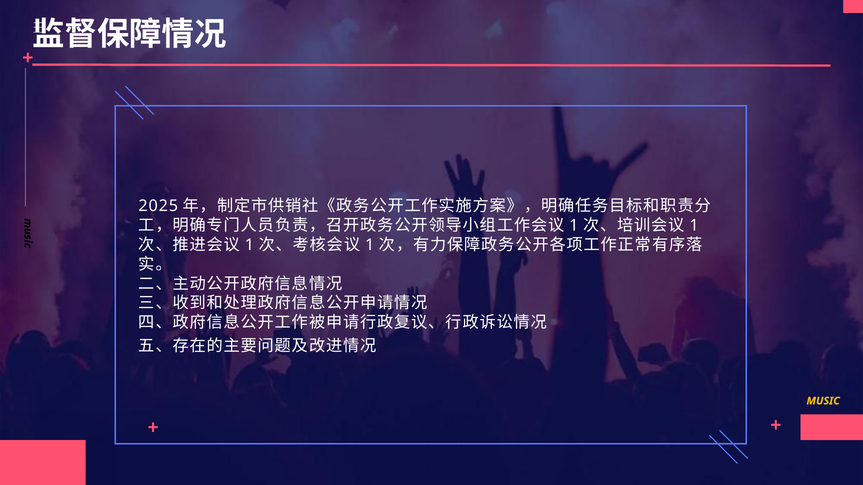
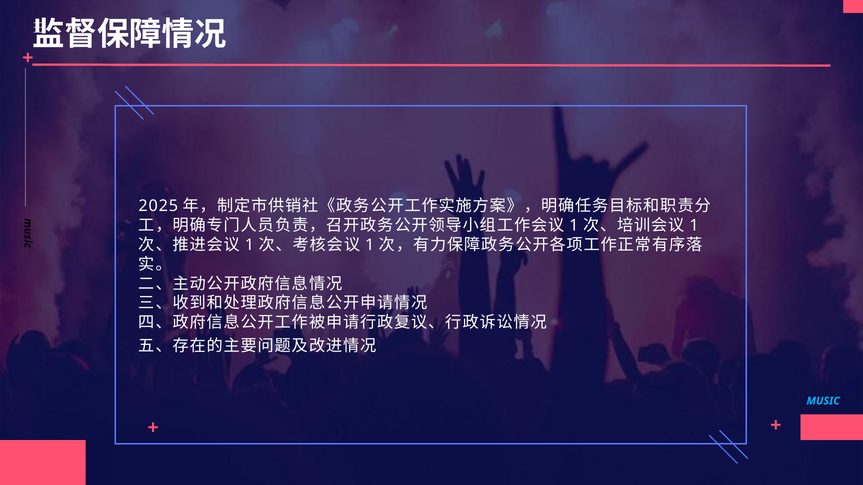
MUSIC colour: yellow -> light blue (823, 401)
